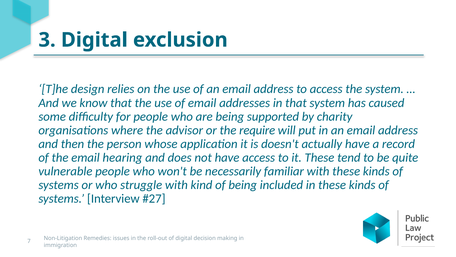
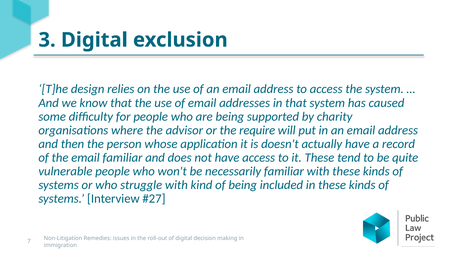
email hearing: hearing -> familiar (122, 157)
